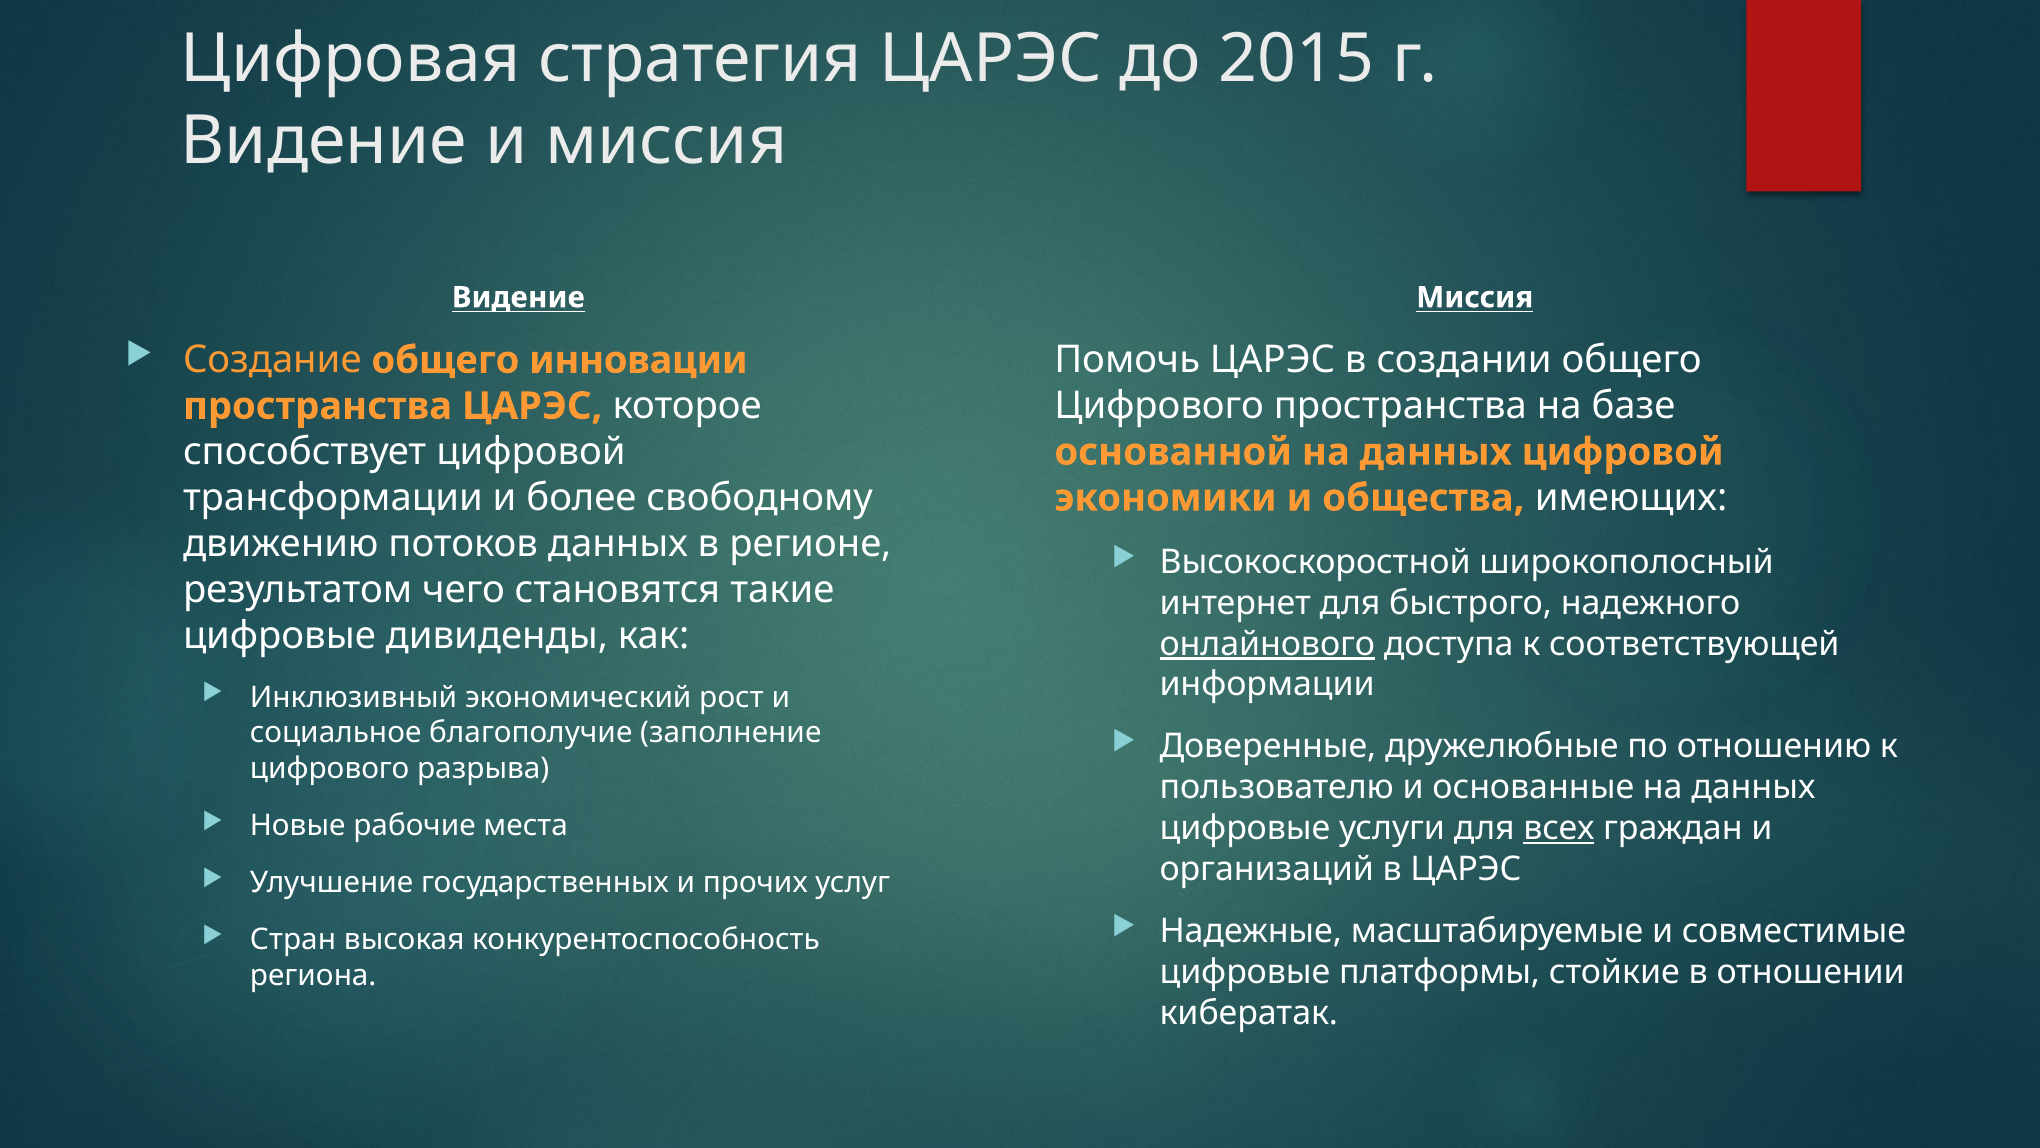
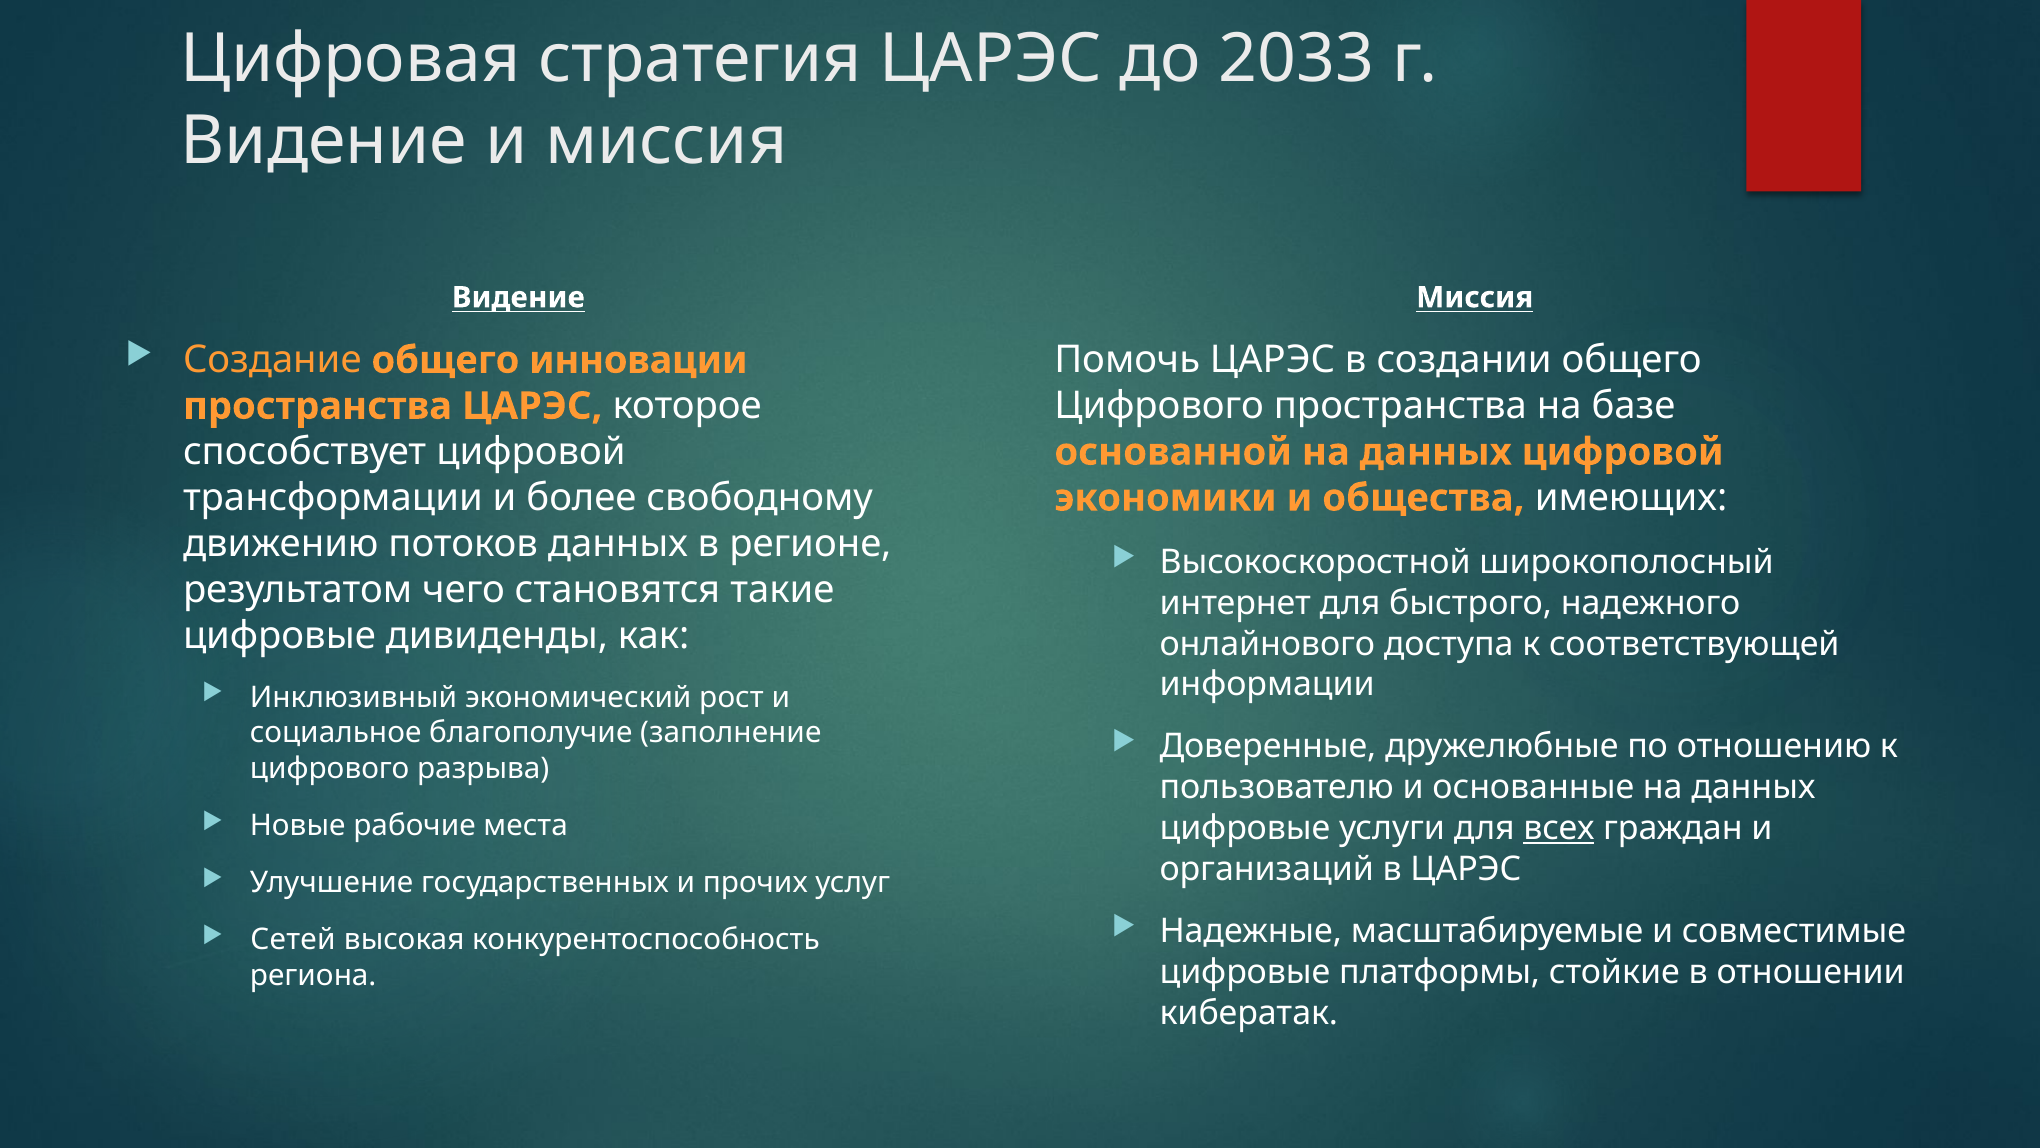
2015: 2015 -> 2033 (1297, 59)
онлайнового underline: present -> none (1267, 644)
Стран: Стран -> Сетей (293, 939)
